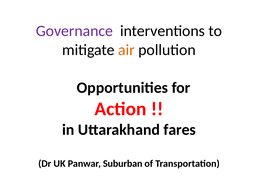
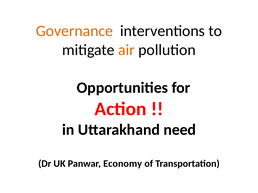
Governance colour: purple -> orange (74, 31)
fares: fares -> need (180, 130)
Suburban: Suburban -> Economy (123, 164)
